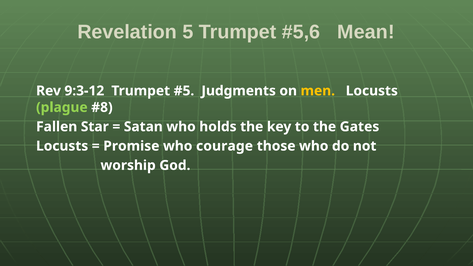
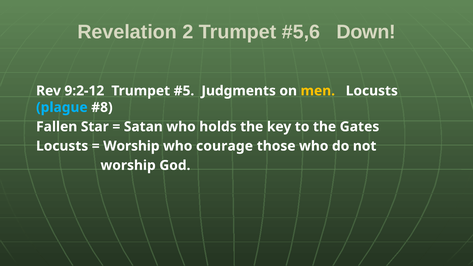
5: 5 -> 2 (188, 32)
Mean: Mean -> Down (366, 32)
9:3-12: 9:3-12 -> 9:2-12 (84, 91)
plague colour: light green -> light blue (62, 107)
Promise: Promise -> Worship (131, 146)
